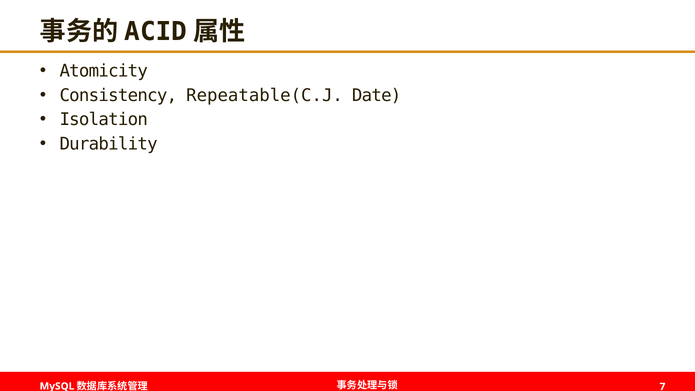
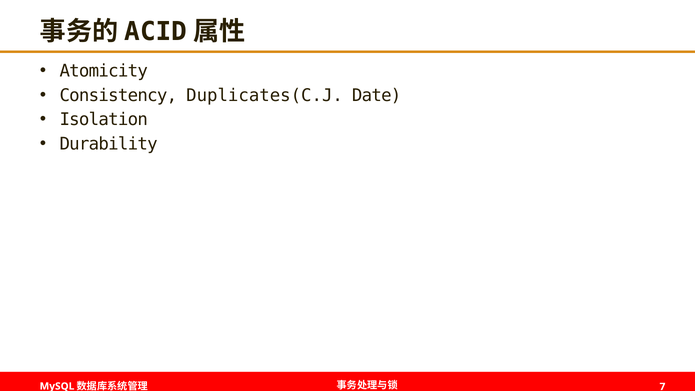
Repeatable(C.J: Repeatable(C.J -> Duplicates(C.J (265, 95)
